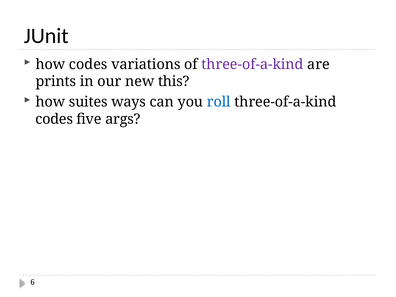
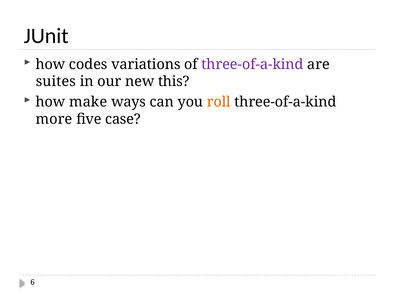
prints: prints -> suites (56, 82)
suites: suites -> make (88, 102)
roll colour: blue -> orange (219, 102)
codes: codes -> more (54, 119)
args: args -> case (123, 119)
